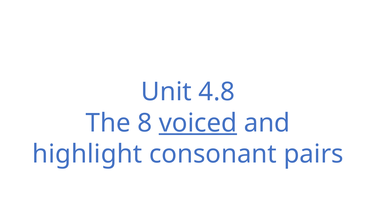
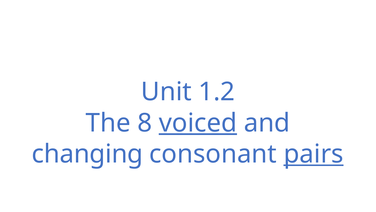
4.8: 4.8 -> 1.2 (217, 92)
highlight: highlight -> changing (87, 154)
pairs underline: none -> present (314, 154)
